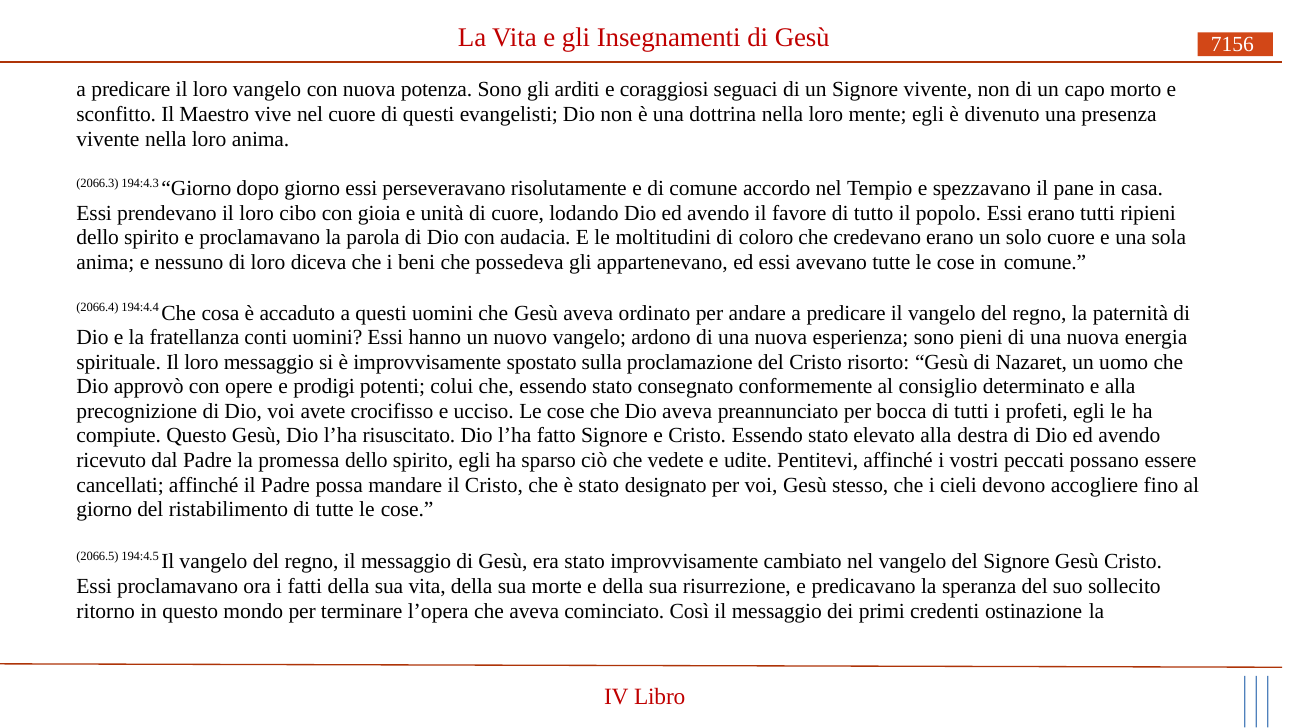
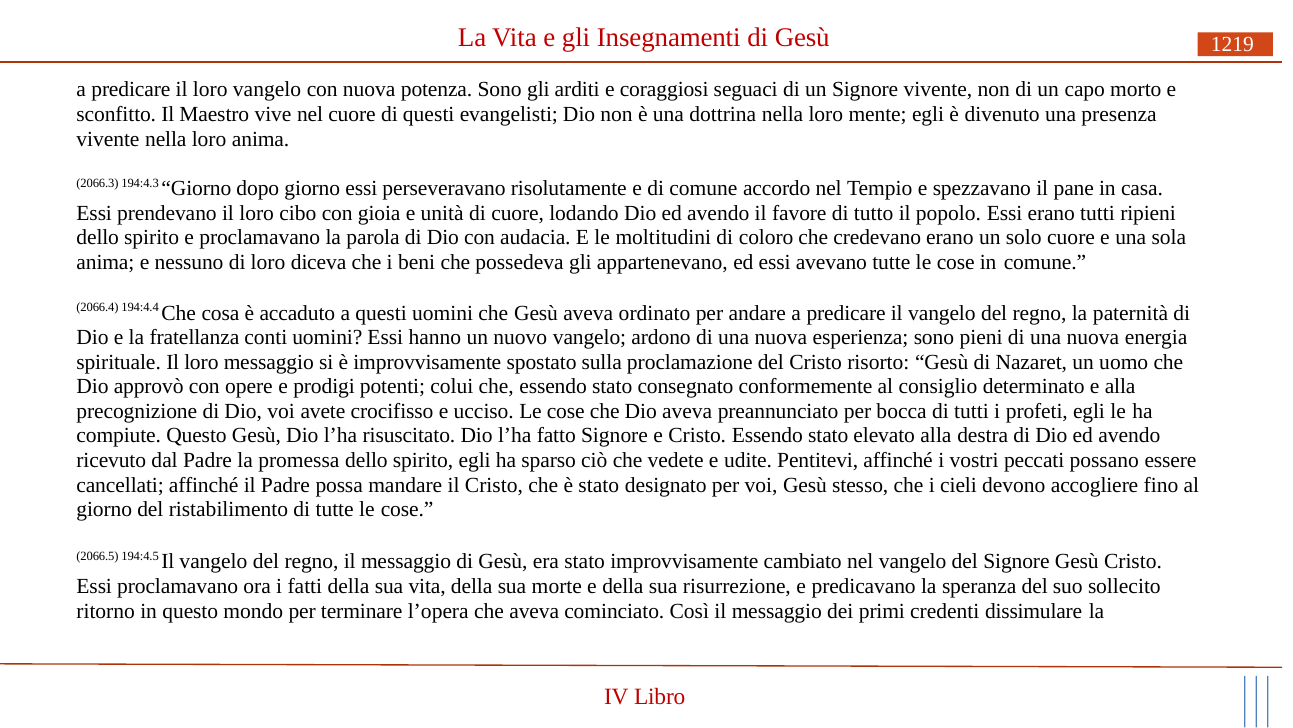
7156: 7156 -> 1219 (1232, 45)
ostinazione: ostinazione -> dissimulare (1034, 611)
